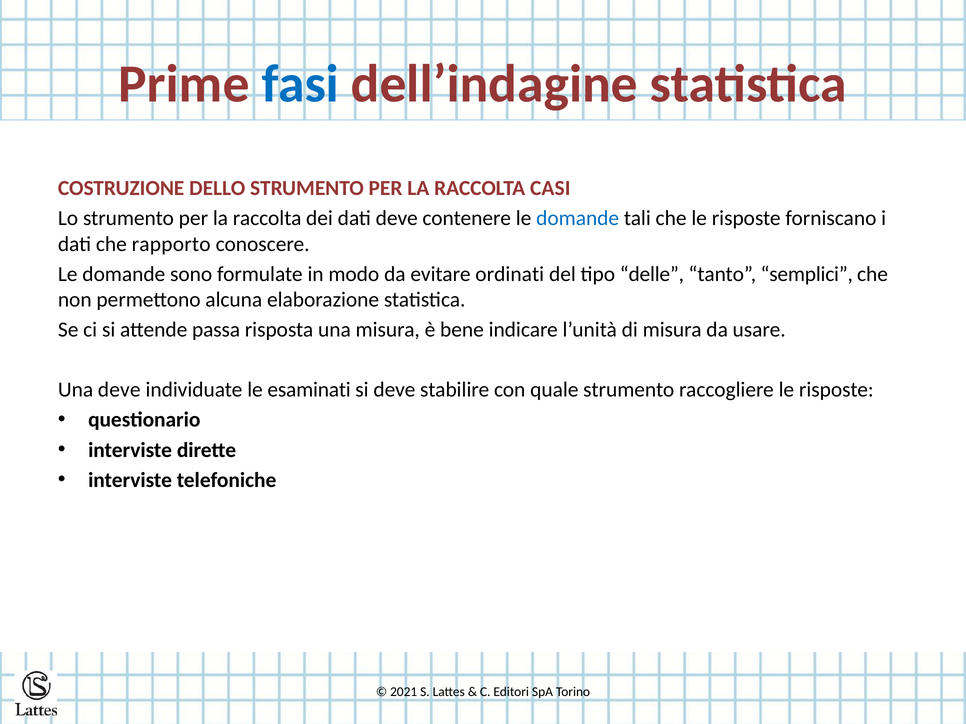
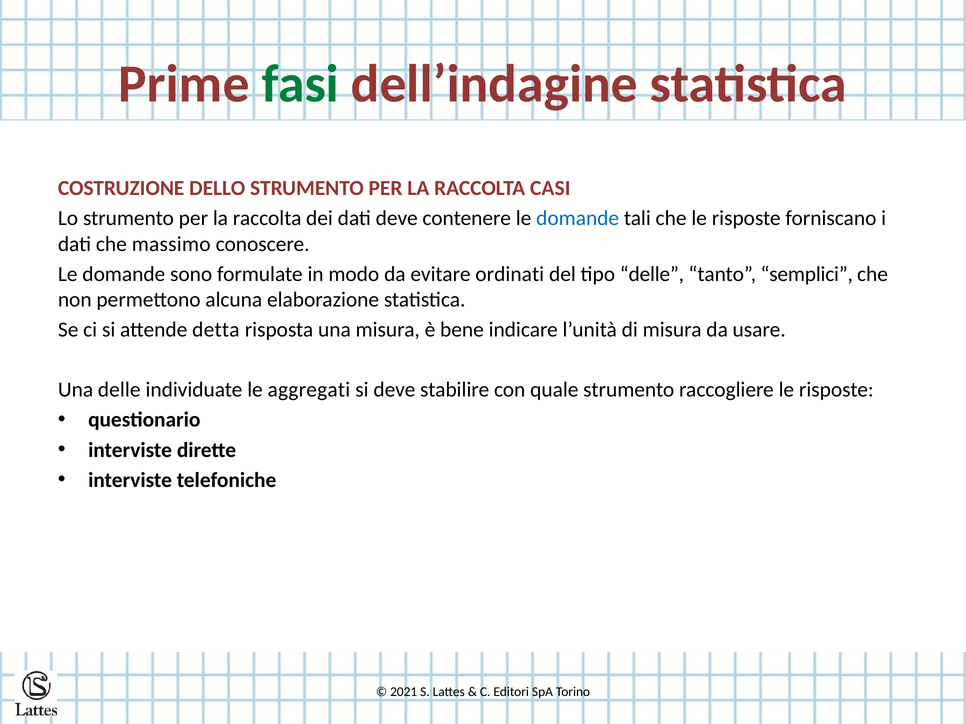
fasi colour: blue -> green (300, 84)
rapporto: rapporto -> massimo (171, 244)
passa: passa -> detta (216, 330)
Una deve: deve -> delle (119, 390)
esaminati: esaminati -> aggregati (309, 390)
